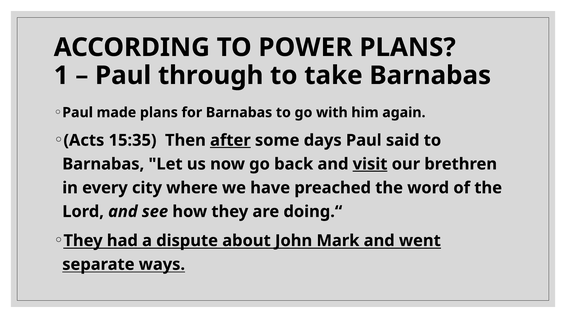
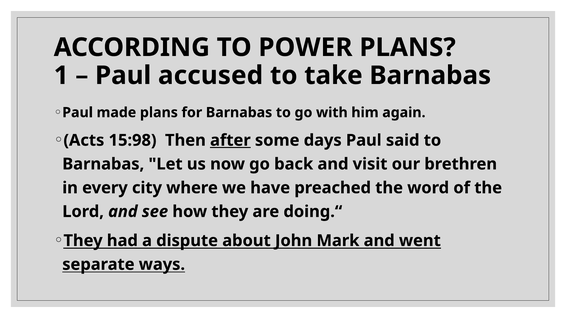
through: through -> accused (211, 76)
15:35: 15:35 -> 15:98 (133, 140)
visit underline: present -> none (370, 164)
